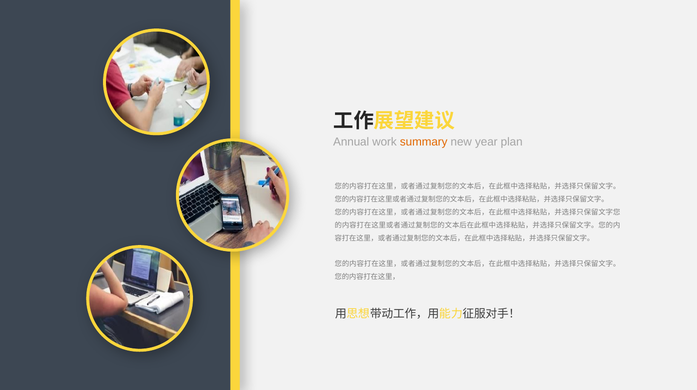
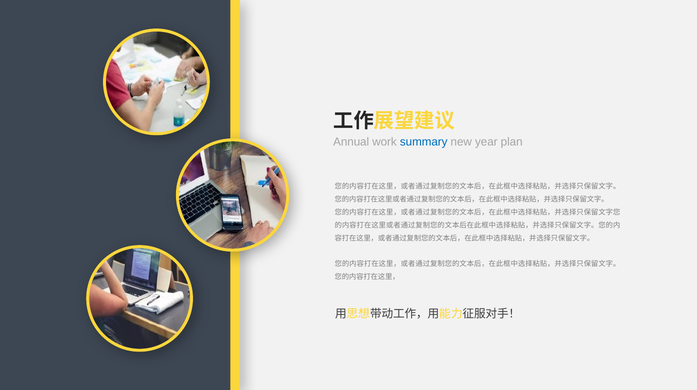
summary colour: orange -> blue (424, 142)
